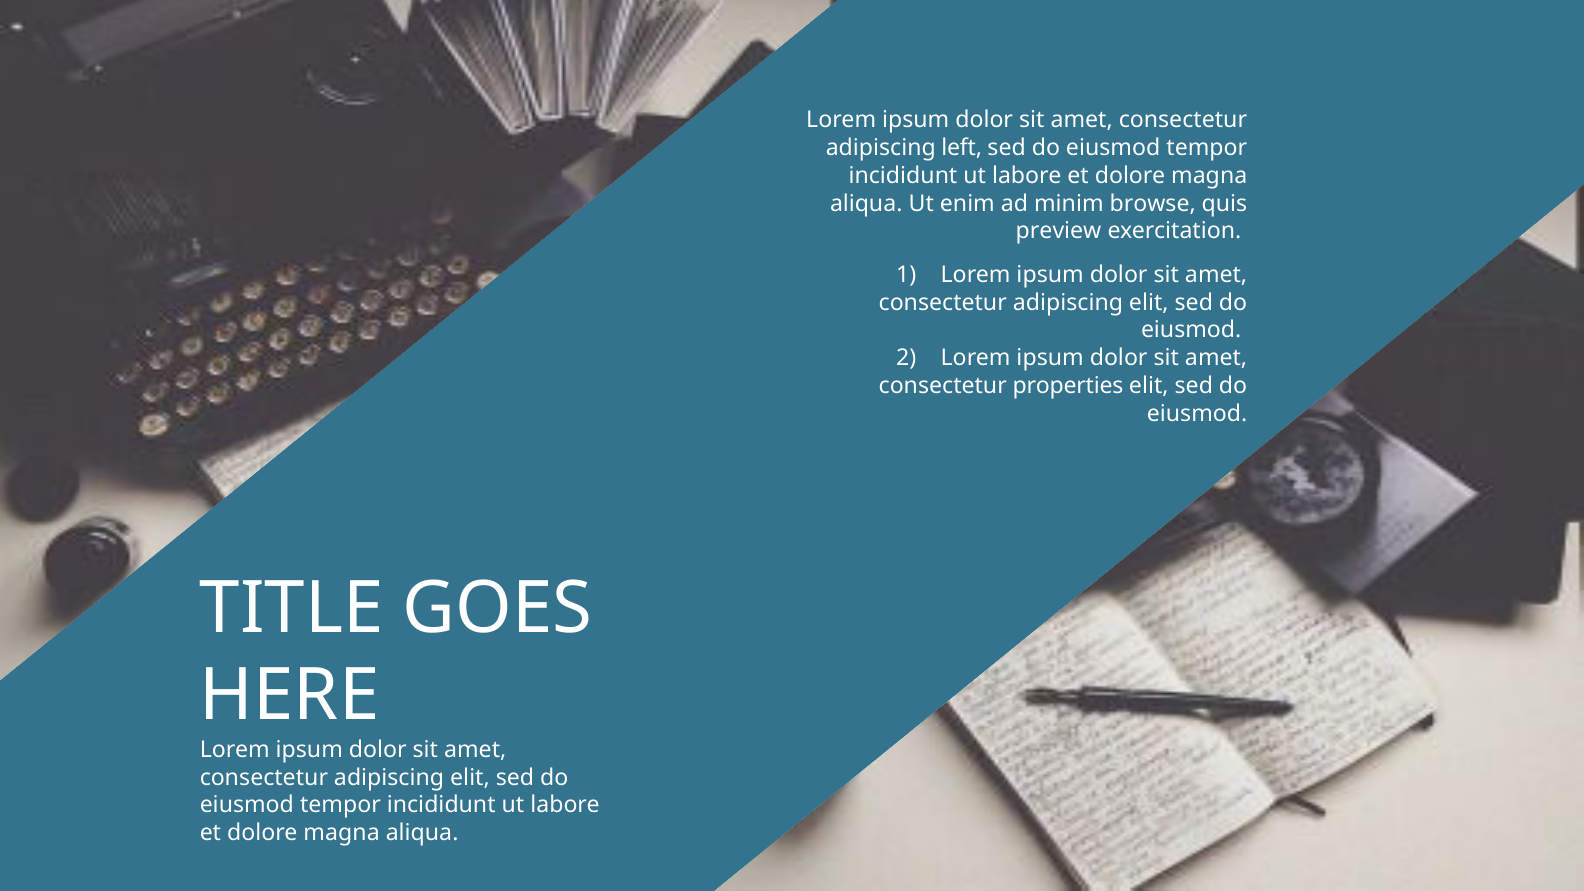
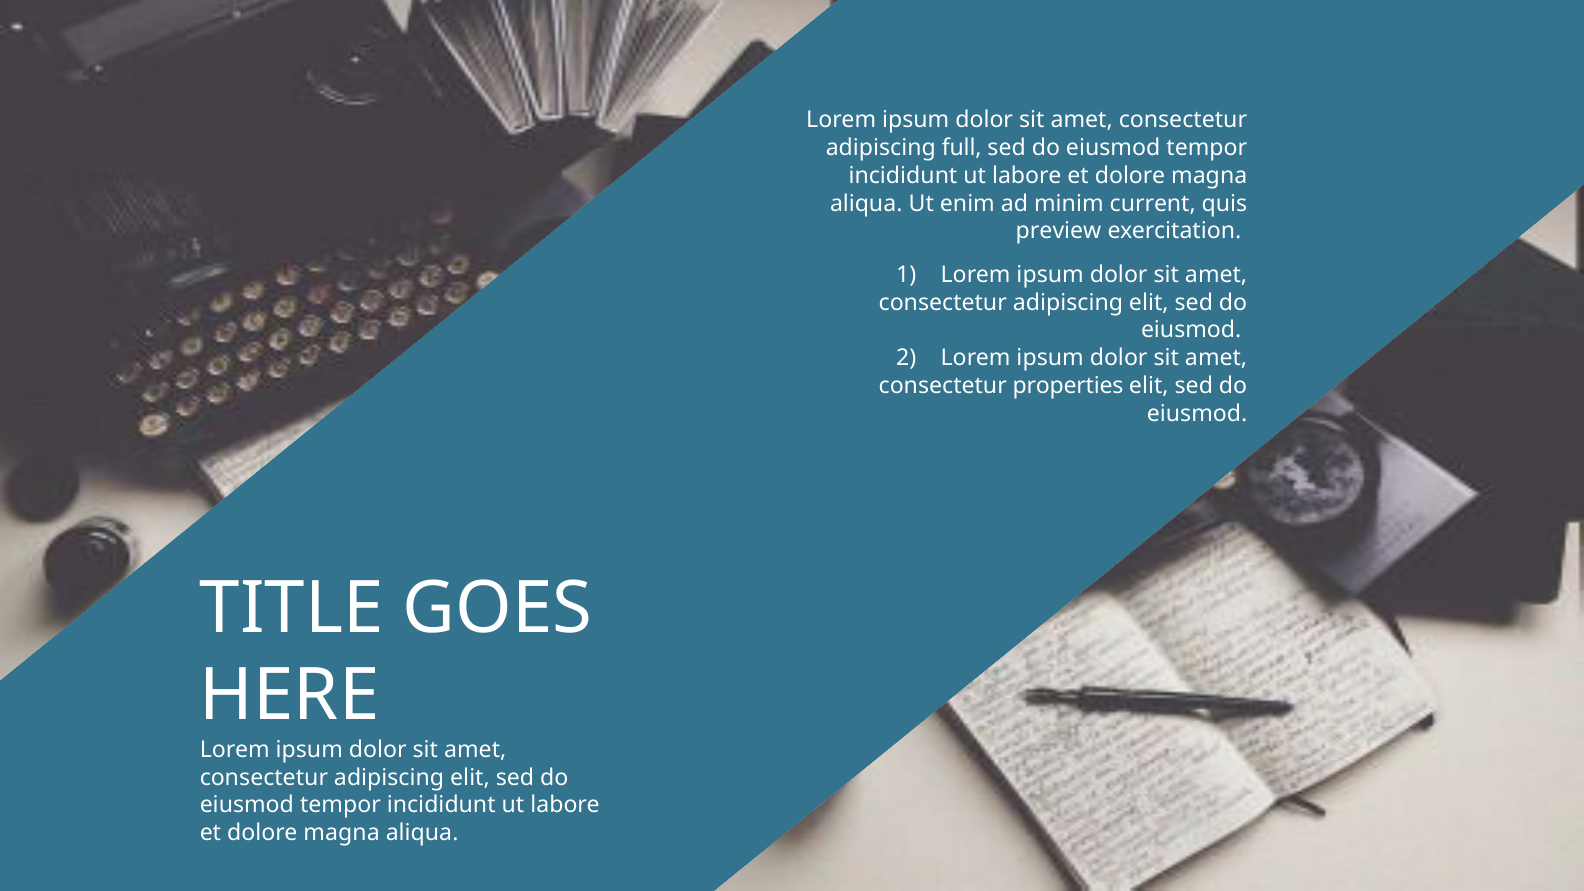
left: left -> full (962, 148)
browse: browse -> current (1153, 204)
